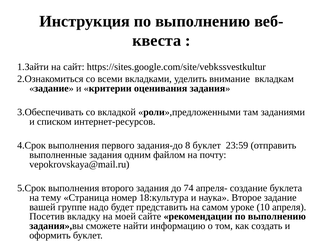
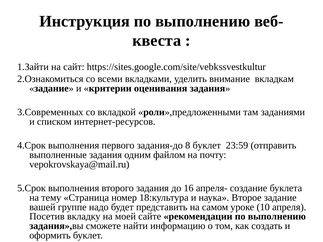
3.Обеспечивать: 3.Обеспечивать -> 3.Современных (50, 112)
74: 74 -> 16 (189, 188)
